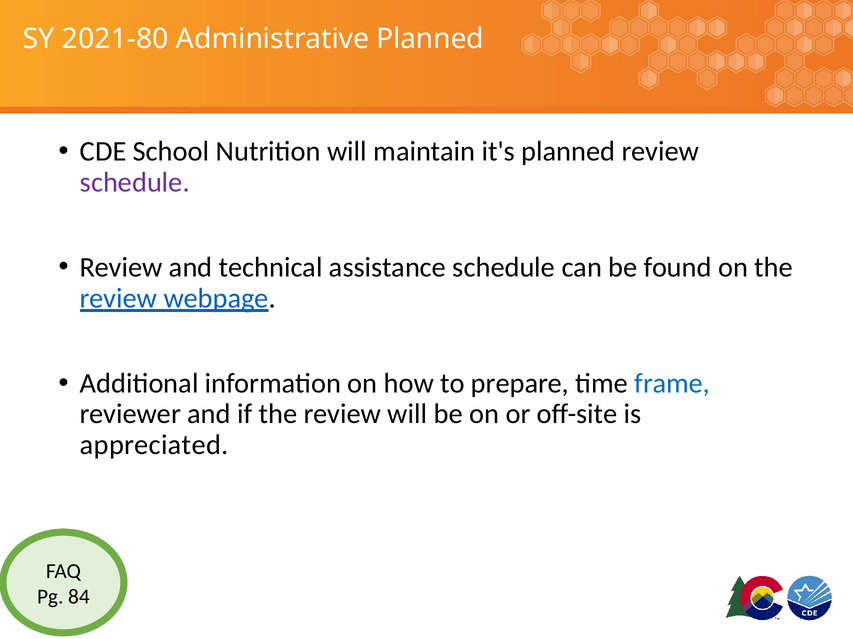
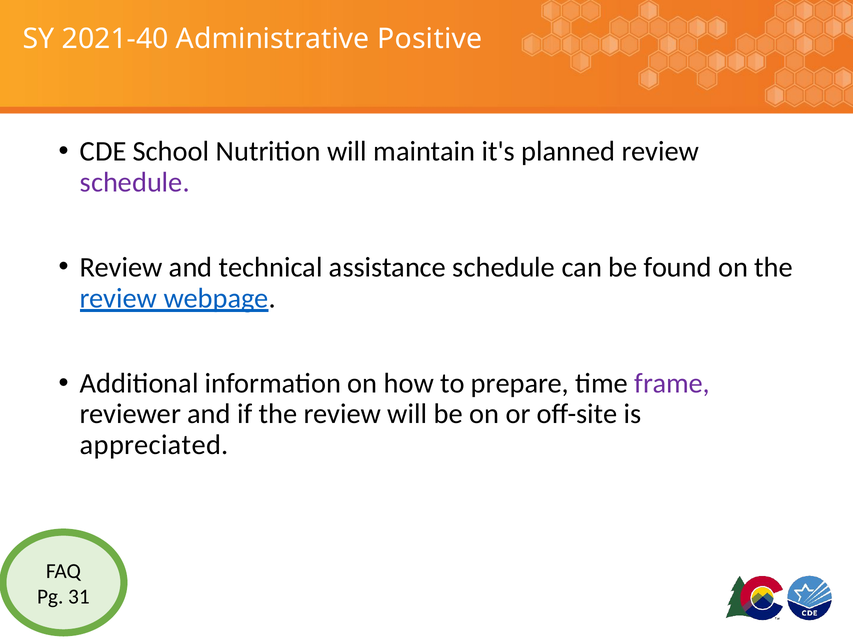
2021-80: 2021-80 -> 2021-40 (115, 39)
Administrative Planned: Planned -> Positive (430, 39)
frame colour: blue -> purple (672, 384)
84: 84 -> 31 (79, 597)
